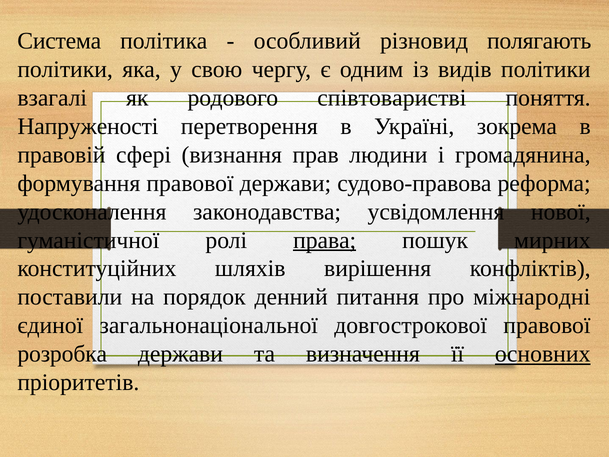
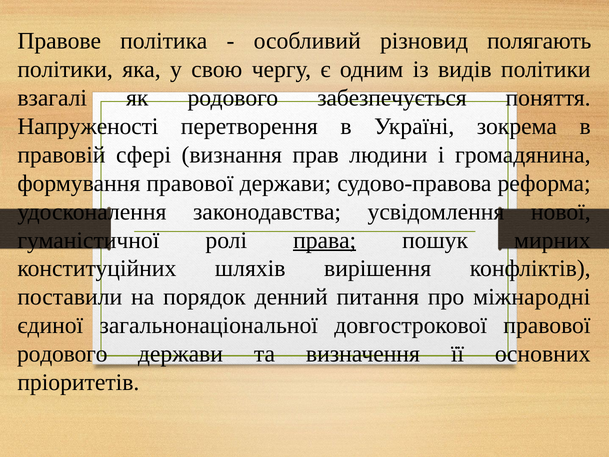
Система: Система -> Правове (59, 41)
співтоваристві: співтоваристві -> забезпечується (392, 98)
розробка: розробка -> родового (62, 354)
основних underline: present -> none (543, 354)
